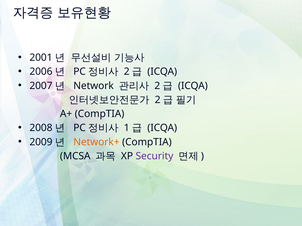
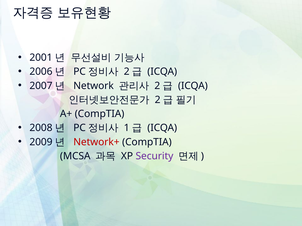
Network+ colour: orange -> red (96, 142)
